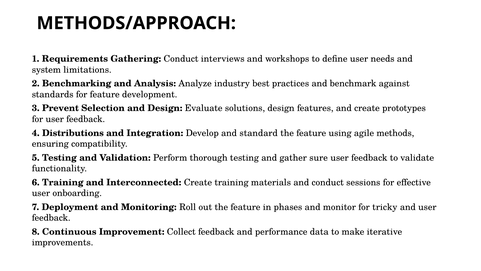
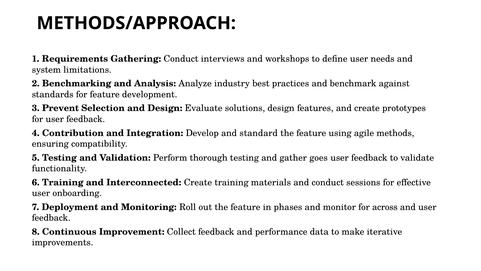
Distributions: Distributions -> Contribution (73, 133)
sure: sure -> goes (319, 157)
tricky: tricky -> across (385, 207)
